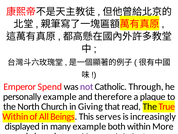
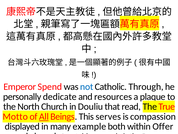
not colour: purple -> blue (87, 86)
personally example: example -> dedicate (60, 96)
therefore: therefore -> resources (113, 96)
Giving: Giving -> Douliu (91, 106)
Within: Within -> Motto (15, 116)
All underline: none -> present (44, 116)
increasingly: increasingly -> compassion (153, 116)
More: More -> Offer (163, 126)
